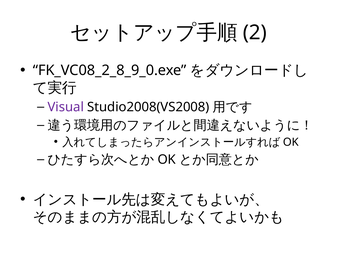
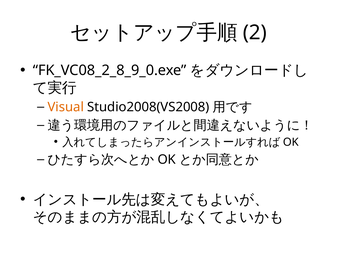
Visual colour: purple -> orange (66, 107)
